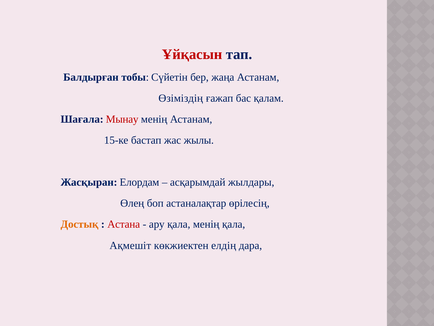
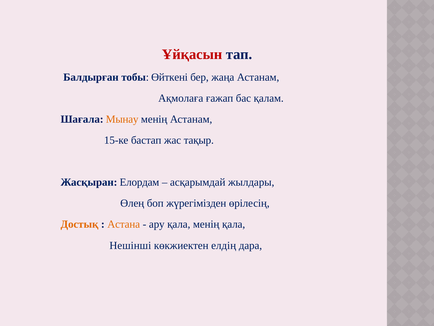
Сүйетін: Сүйетін -> Өйткені (169, 77)
Өзіміздің: Өзіміздің -> Ақмолаға (181, 98)
Мынау colour: red -> orange (122, 119)
жылы: жылы -> тақыр (199, 140)
астаналақтар: астаналақтар -> жүрегімізден (196, 203)
Астана colour: red -> orange (124, 224)
Ақмешіт: Ақмешіт -> Нешінші (130, 245)
